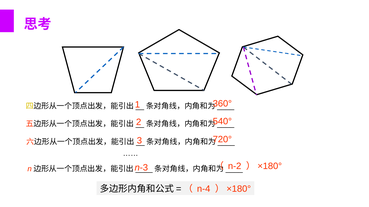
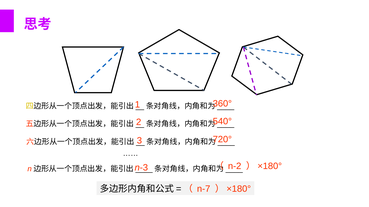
n-4: n-4 -> n-7 (204, 189)
